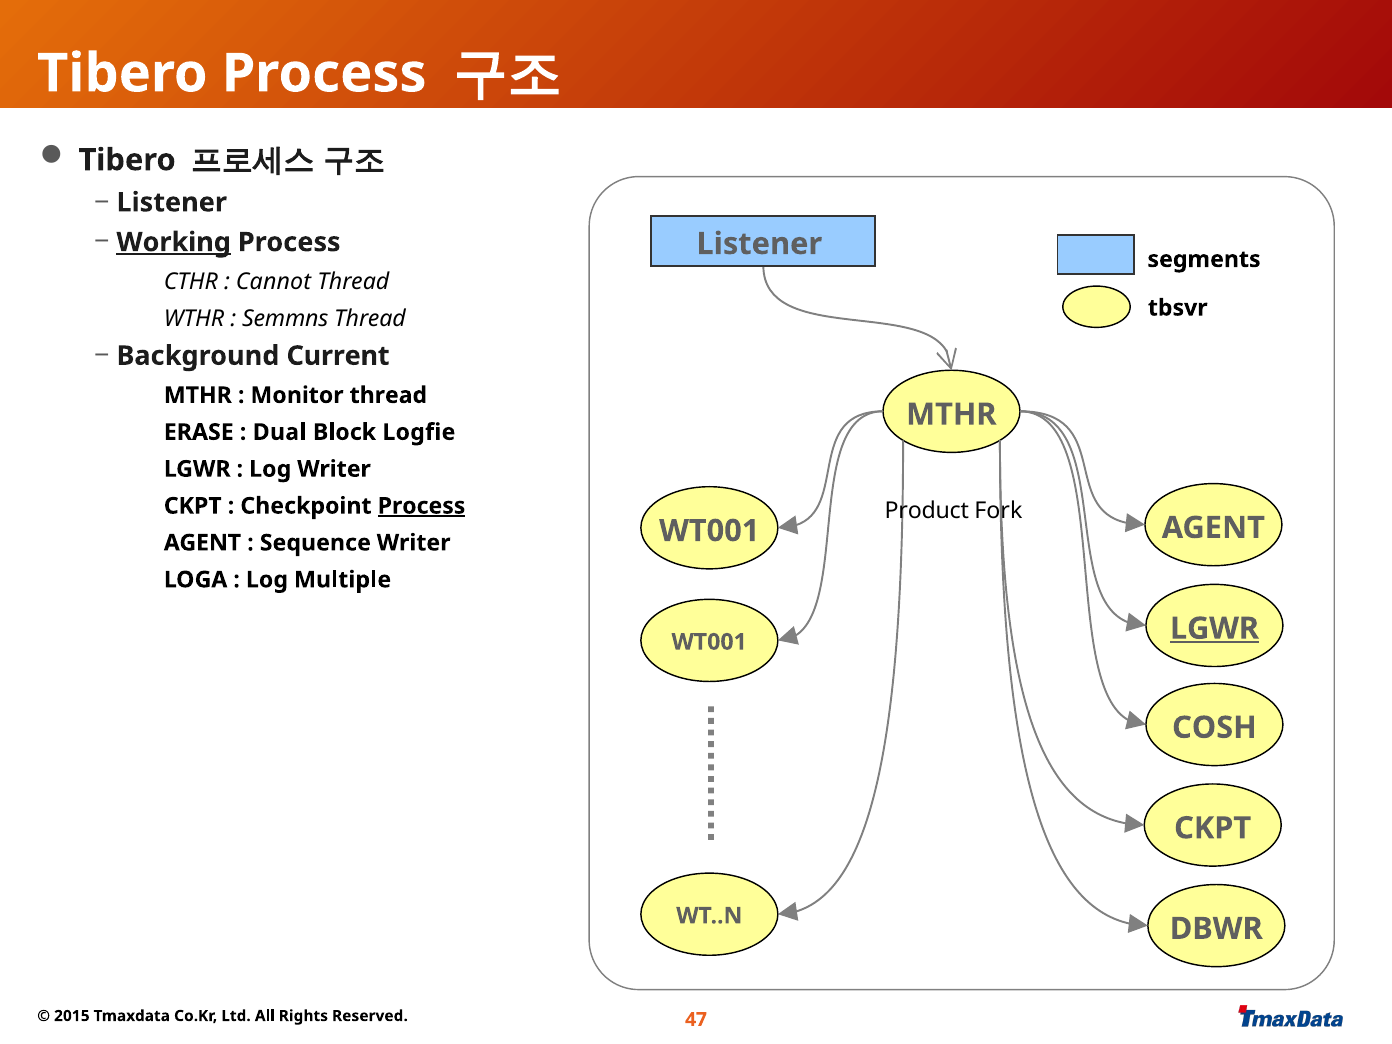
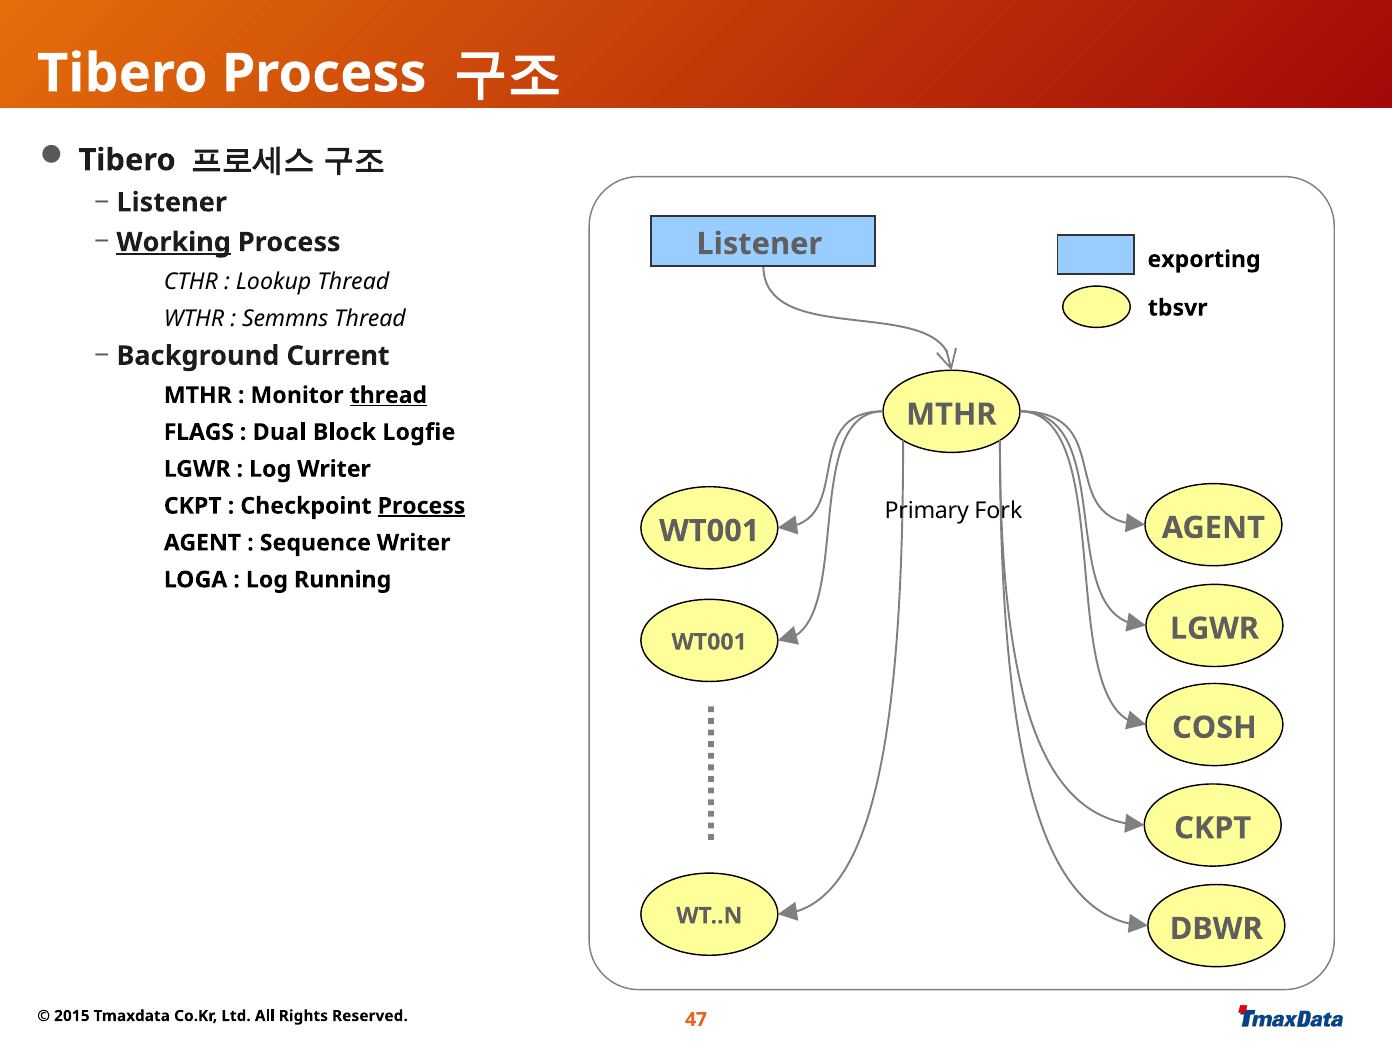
segments: segments -> exporting (1204, 259)
Cannot: Cannot -> Lookup (274, 282)
thread underline: none -> present (388, 395)
ERASE: ERASE -> FLAGS (199, 432)
Product: Product -> Primary (927, 511)
Multiple: Multiple -> Running (343, 580)
LGWR underline: present -> none (1214, 629)
